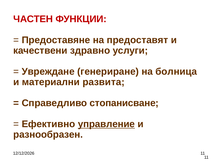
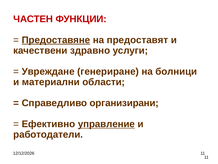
Предоставяне underline: none -> present (56, 40)
болница: болница -> болници (176, 71)
развита: развита -> области (104, 82)
стопанисване: стопанисване -> организирани (124, 103)
разнообразен: разнообразен -> работодатели (48, 134)
